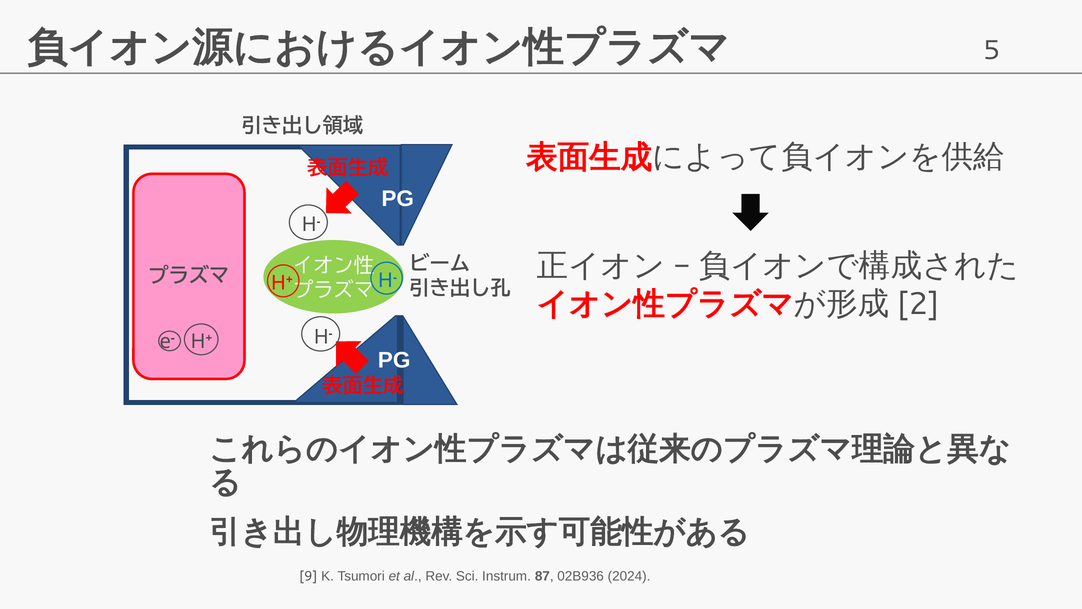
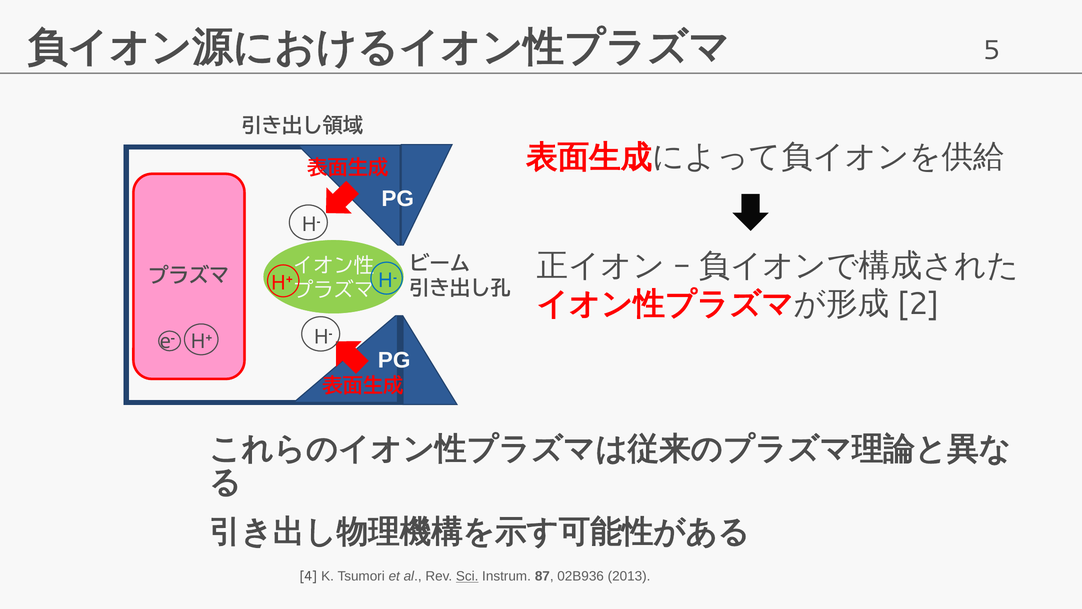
9: 9 -> 4 (308, 576)
Sci underline: none -> present (467, 576)
2024: 2024 -> 2013 (629, 576)
